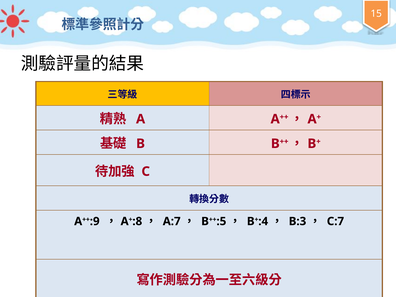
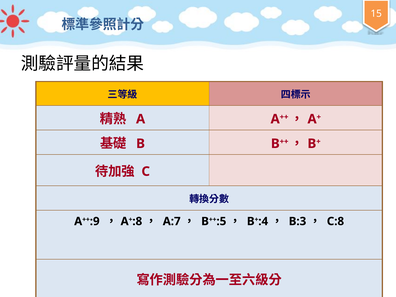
C:7: C:7 -> C:8 (335, 221)
